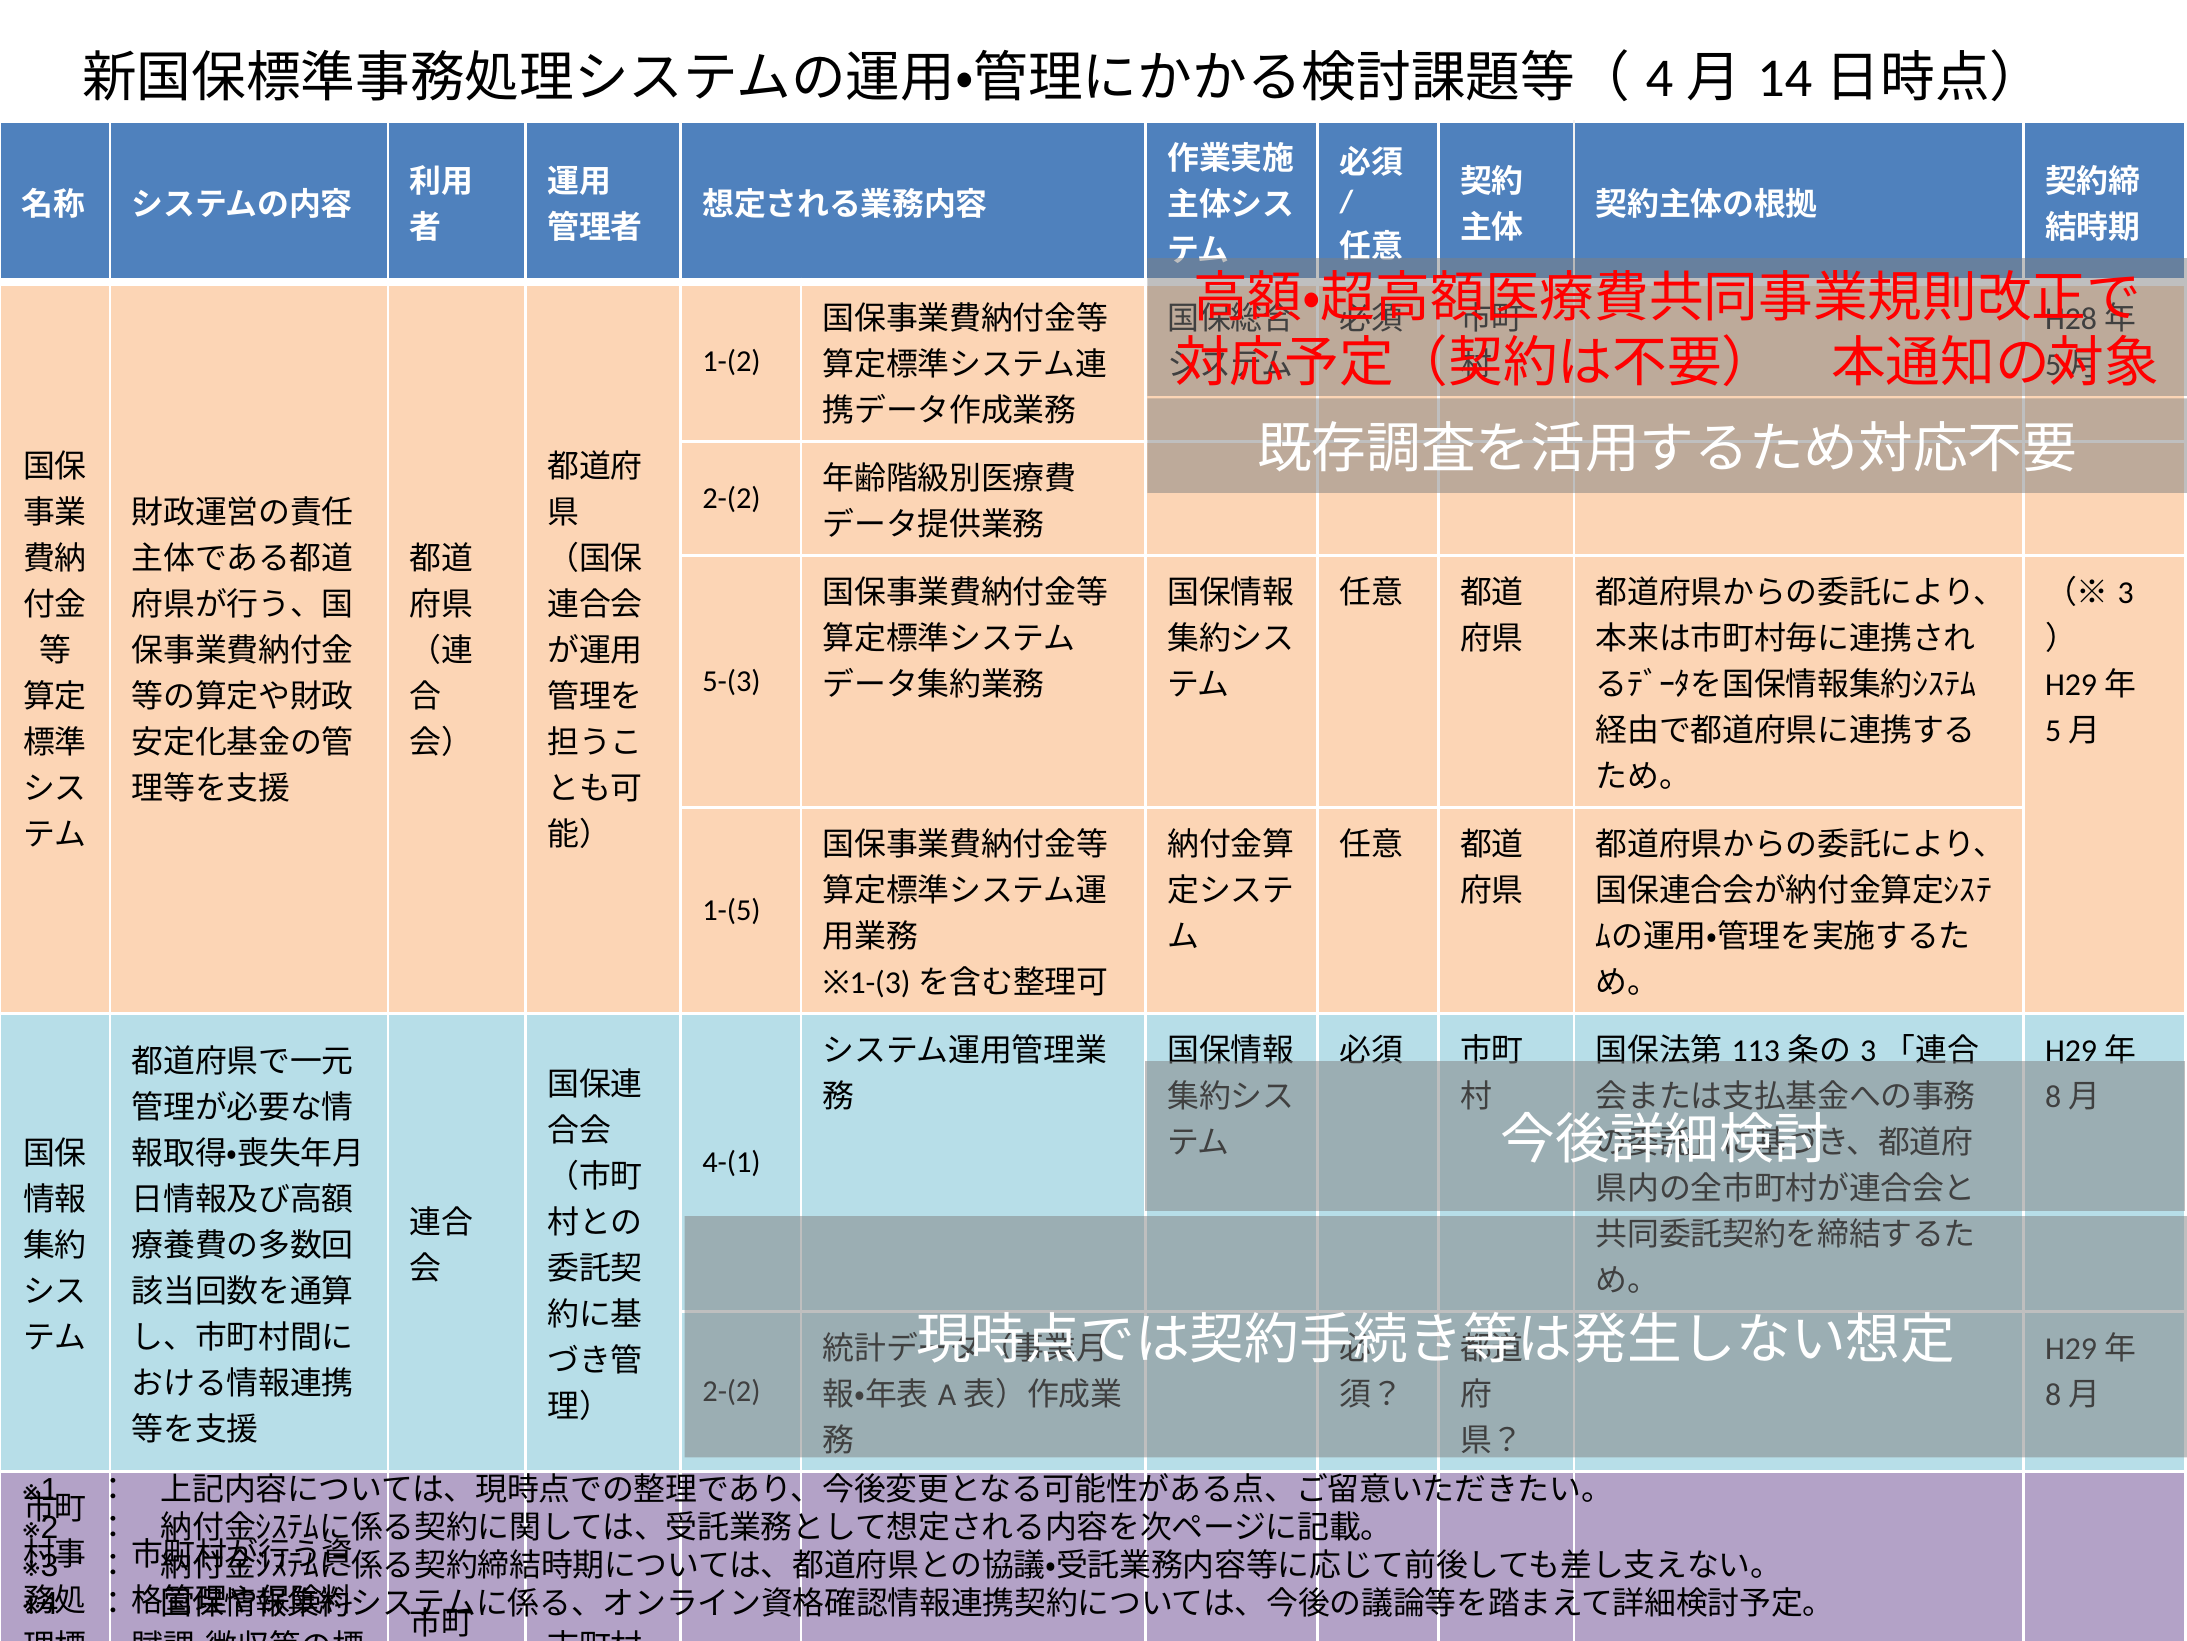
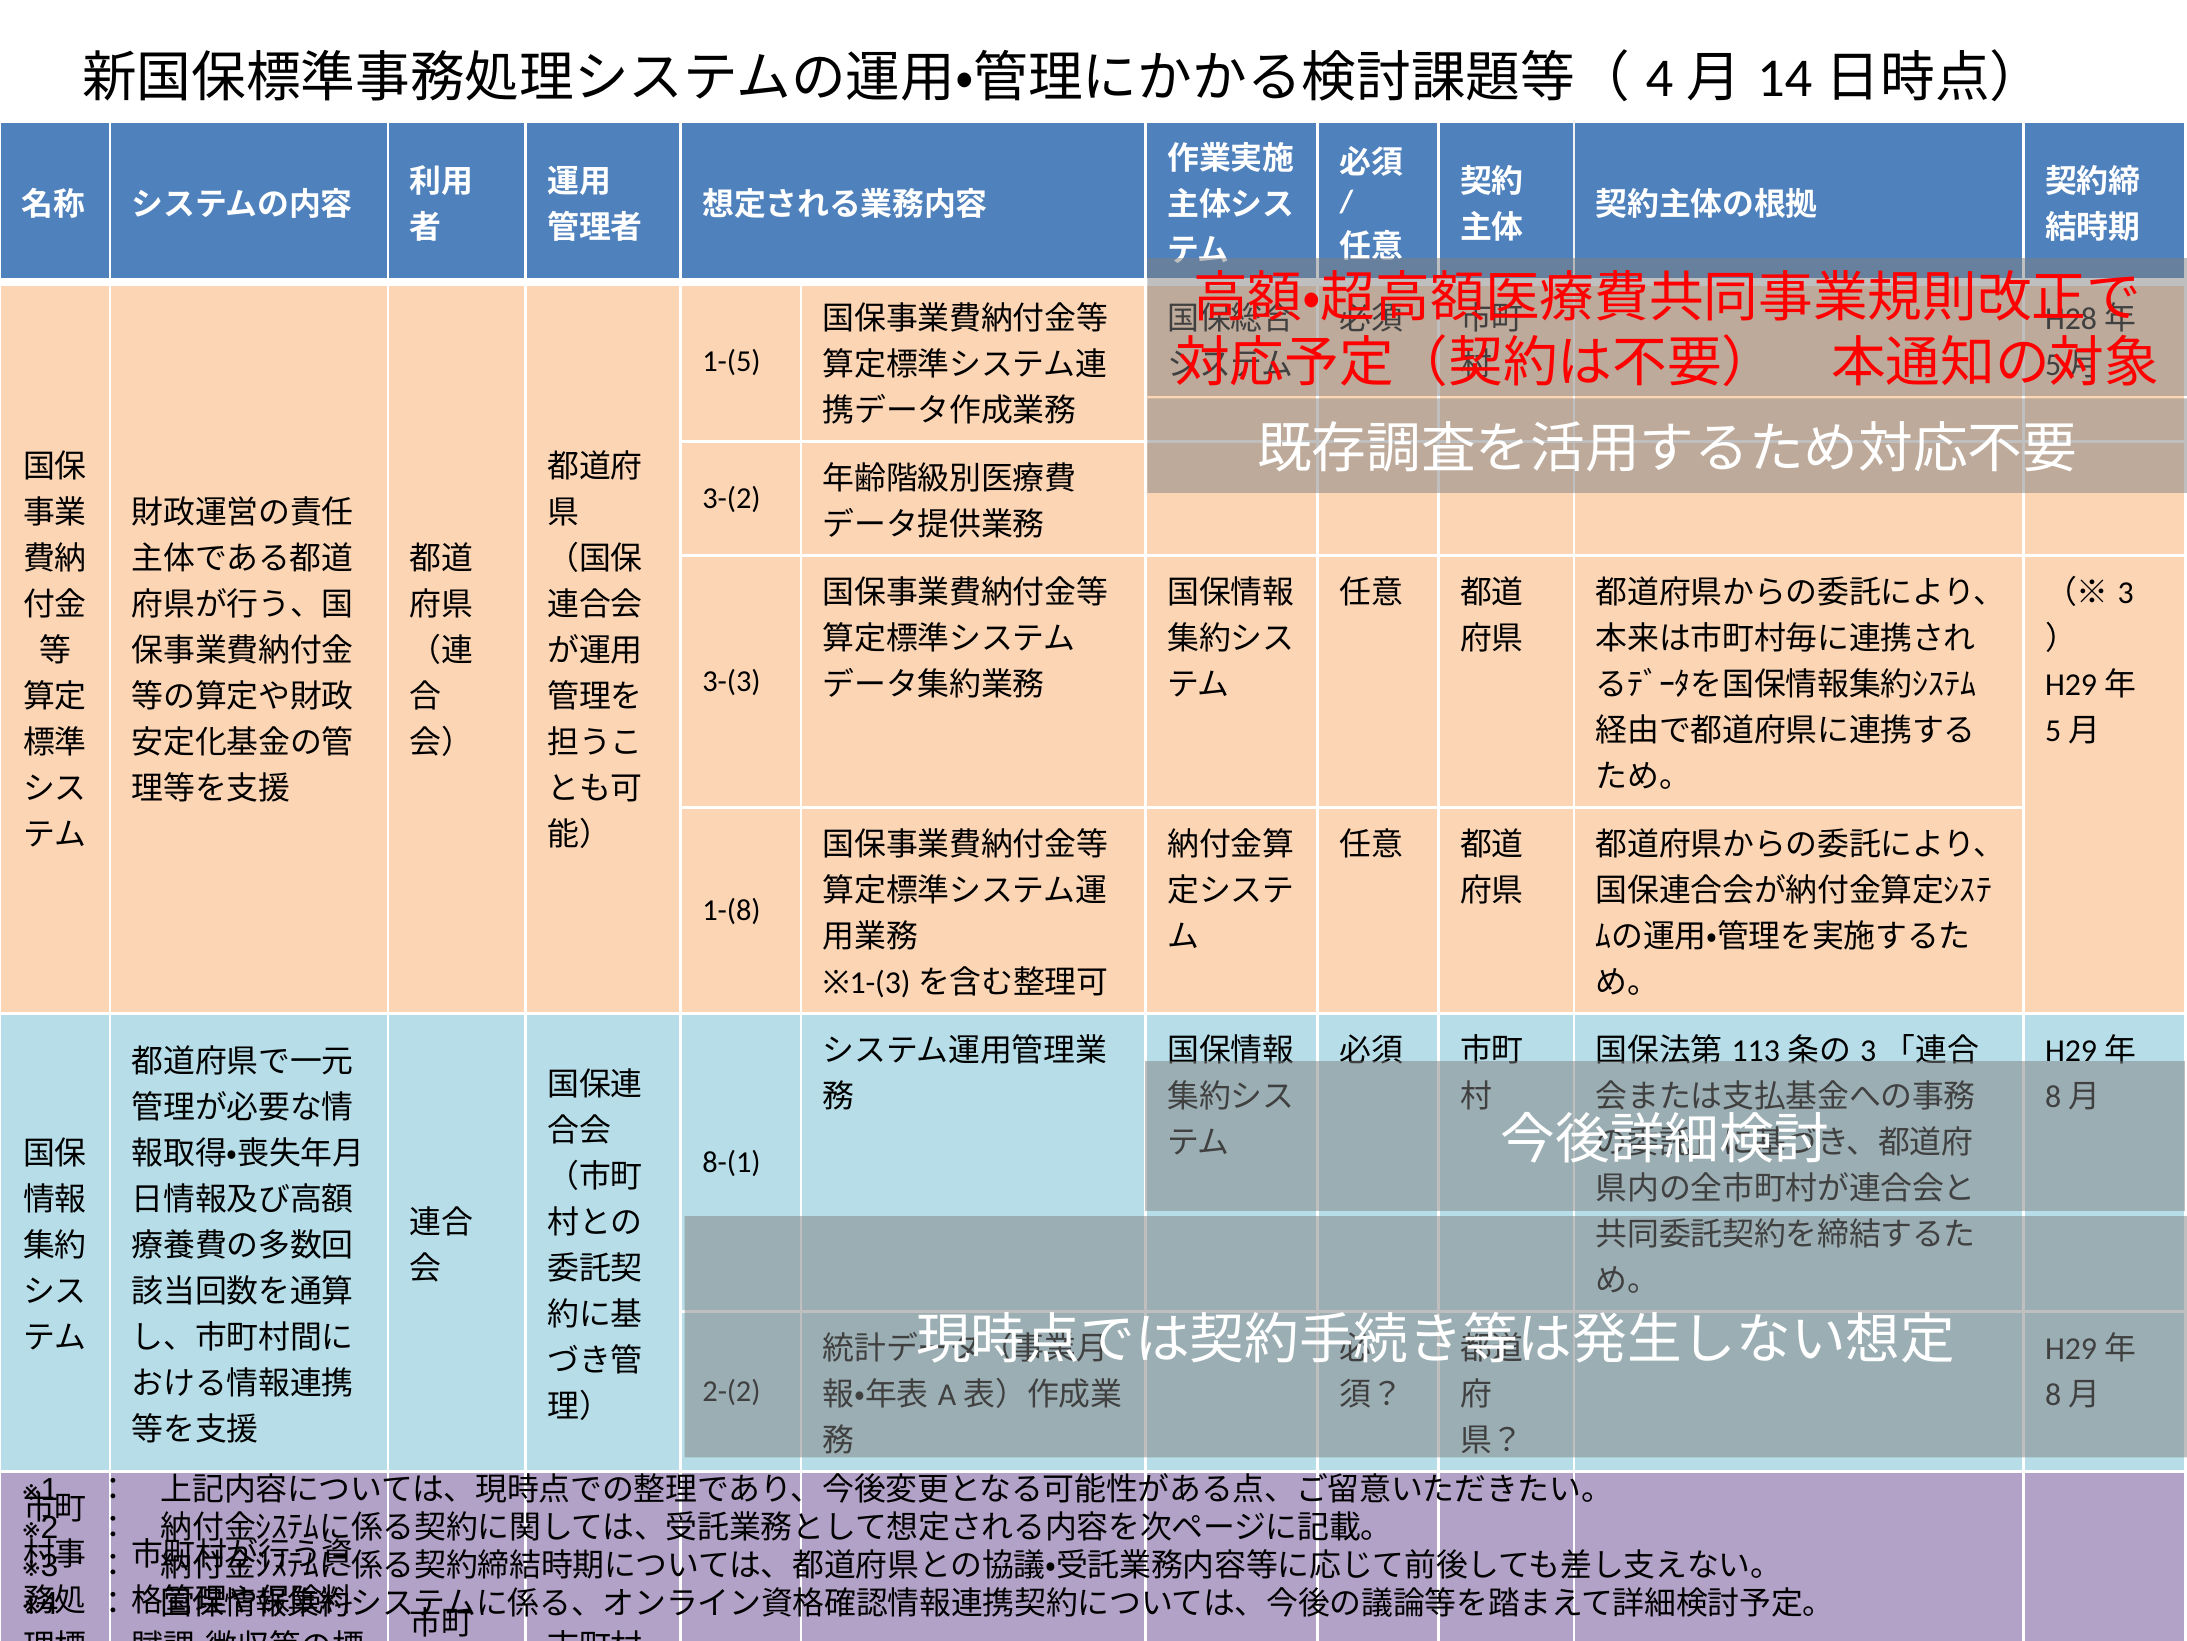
1-(2: 1-(2 -> 1-(5 (732, 362)
2-(2: 2-(2 -> 3-(2 (732, 499)
5-(3: 5-(3 -> 3-(3 (732, 682)
1-(5: 1-(5 -> 1-(8 (732, 910)
4-(1: 4-(1 -> 8-(1 (732, 1162)
